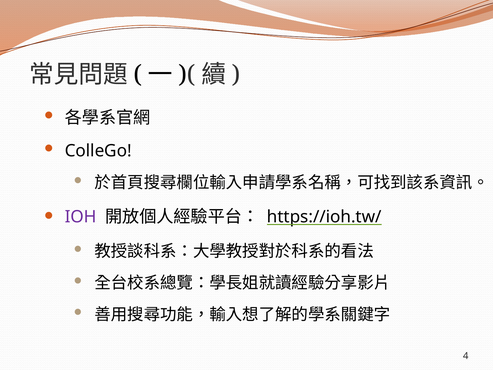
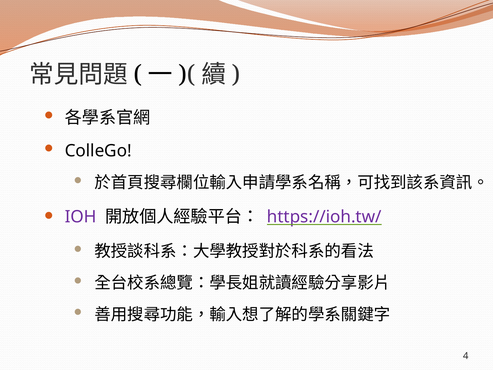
https://ioh.tw/ colour: black -> purple (324, 217)
